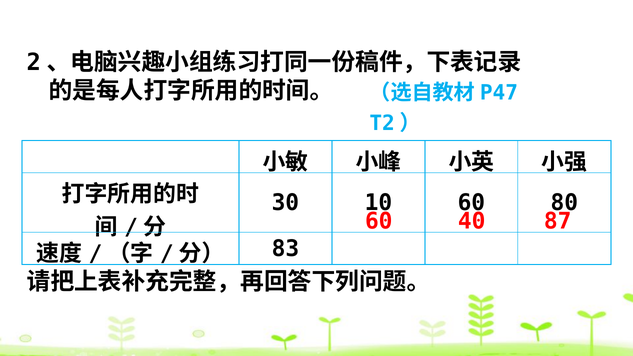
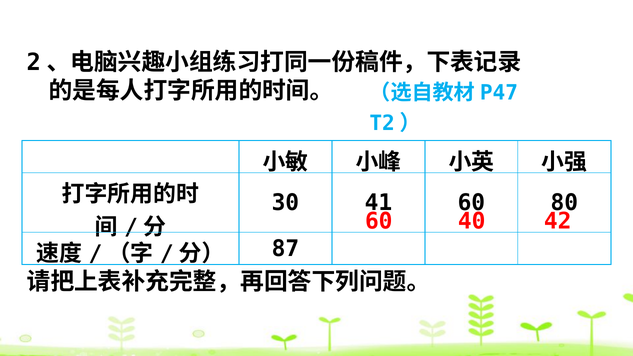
10: 10 -> 41 (378, 203)
87: 87 -> 42 (558, 221)
83: 83 -> 87 (285, 249)
